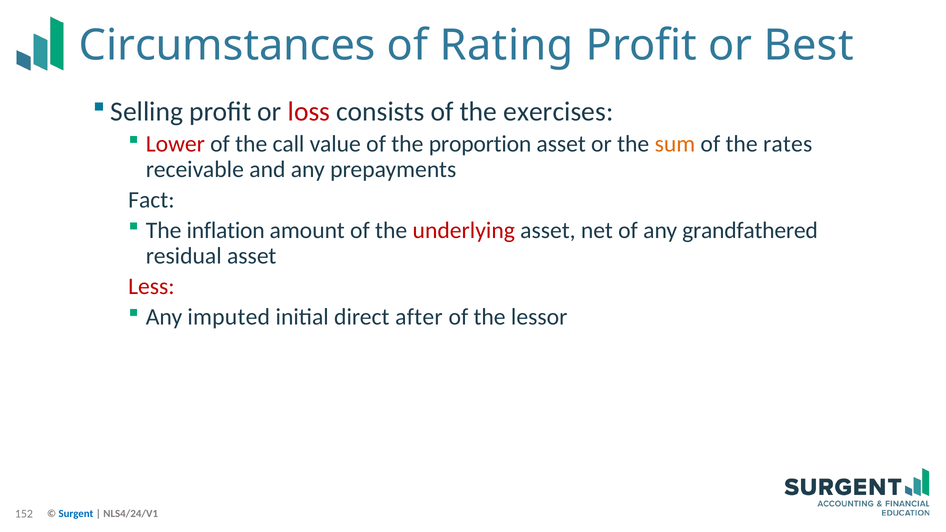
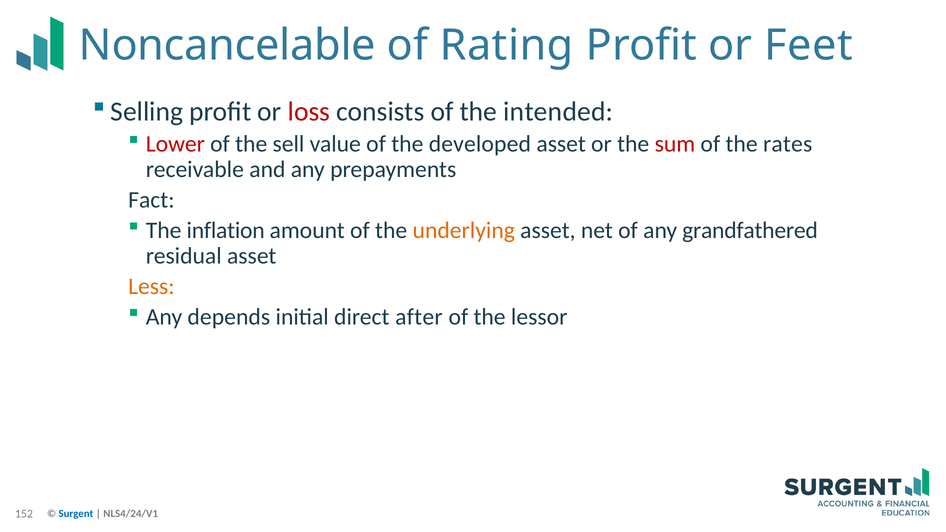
Circumstances: Circumstances -> Noncancelable (227, 45)
Best: Best -> Feet (809, 45)
exercises: exercises -> intended (558, 111)
call: call -> sell (288, 144)
proportion: proportion -> developed (480, 144)
sum colour: orange -> red (675, 144)
underlying colour: red -> orange (464, 231)
Less colour: red -> orange (151, 286)
imputed: imputed -> depends (229, 317)
